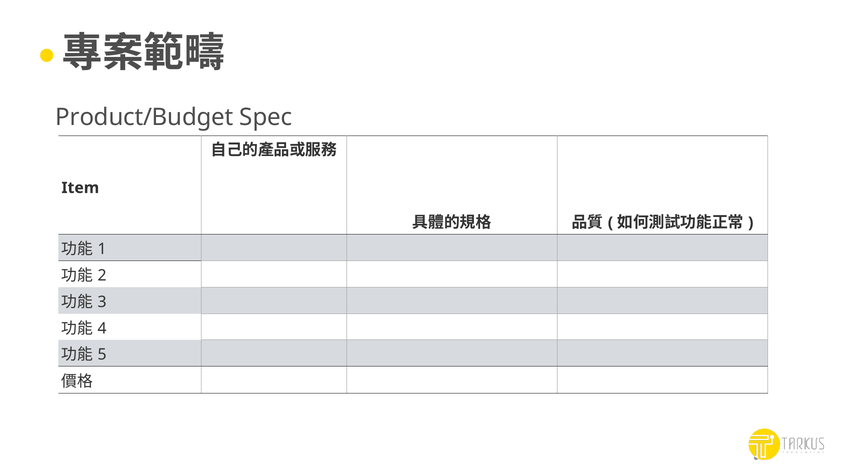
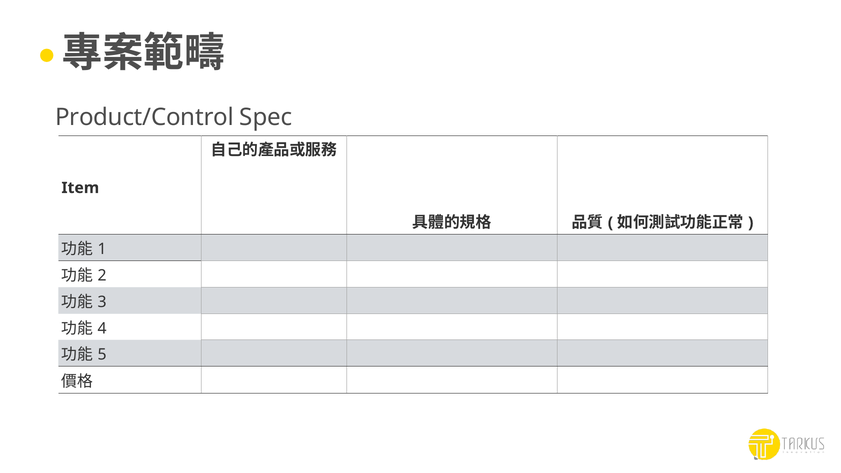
Product/Budget: Product/Budget -> Product/Control (144, 117)
